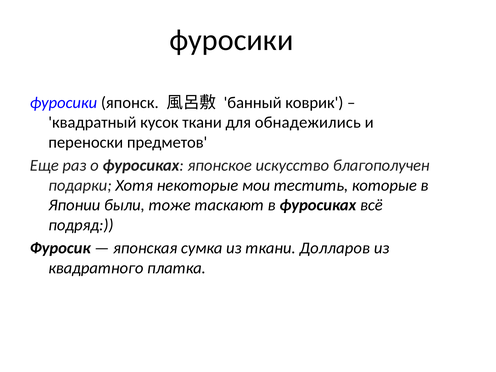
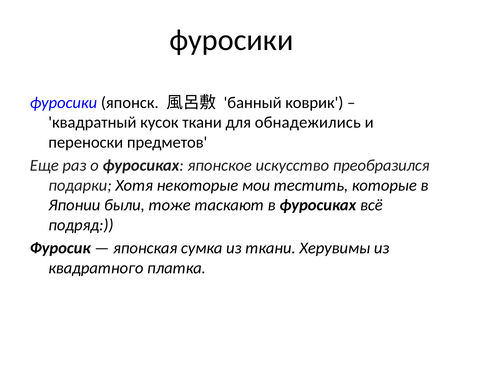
благополучен: благополучен -> преобразился (381, 166)
Долларов: Долларов -> Херувимы (335, 248)
